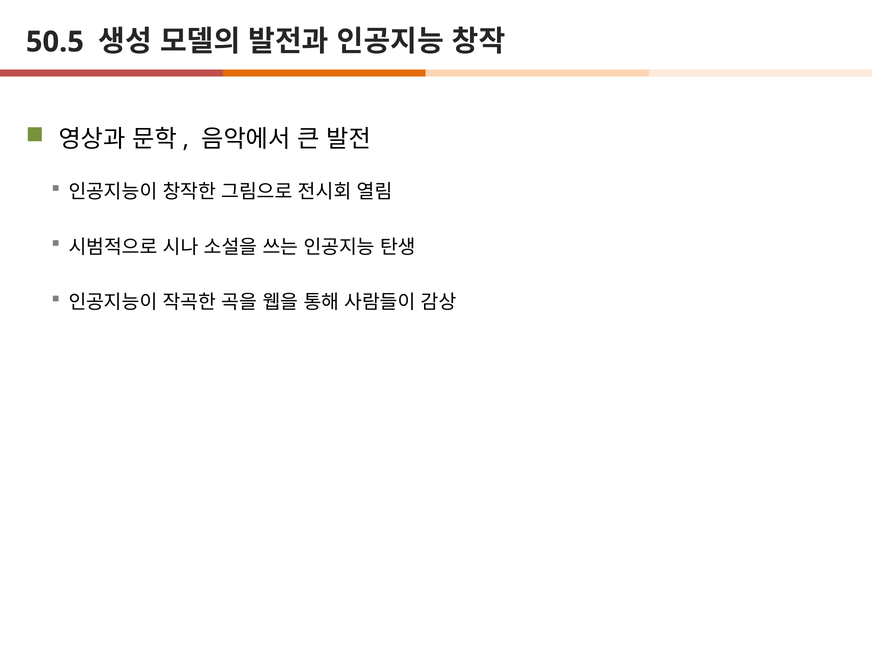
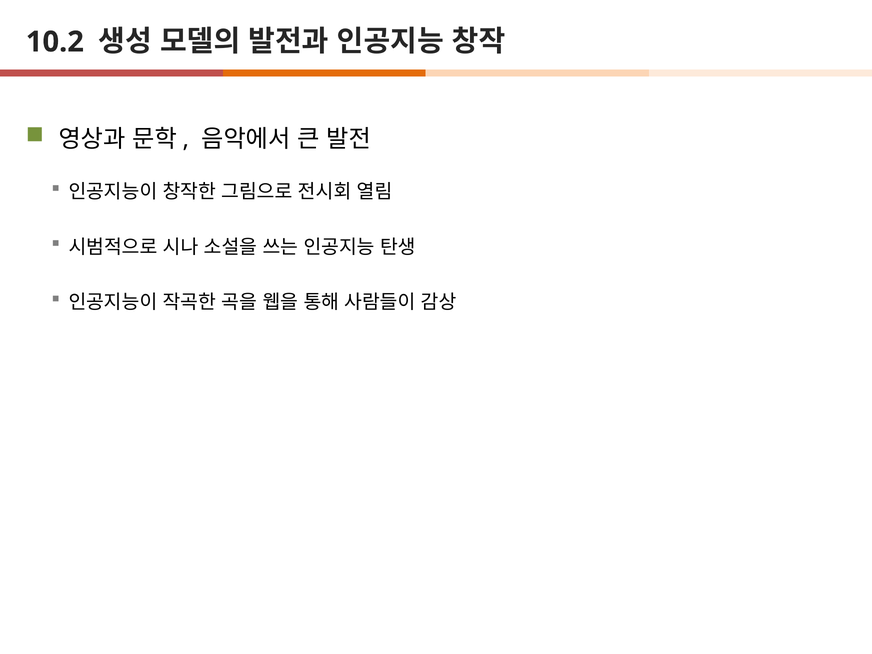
50.5: 50.5 -> 10.2 (55, 42)
